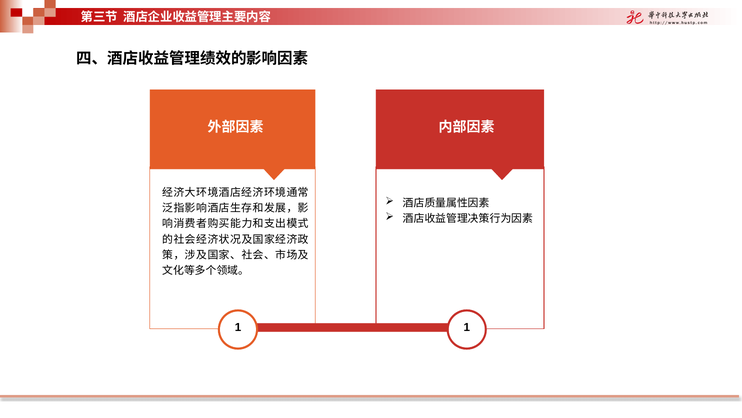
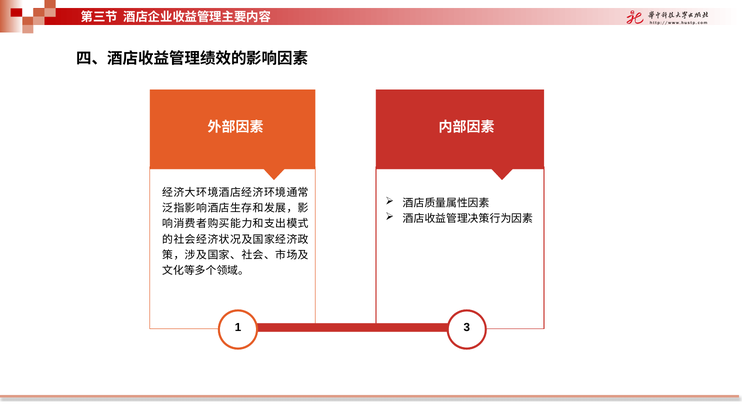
1 1: 1 -> 3 (467, 327)
